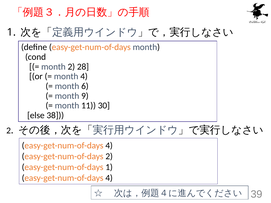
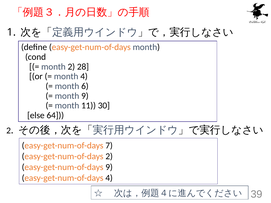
38: 38 -> 64 (55, 116)
4: 4 -> 7 (109, 146)
easy-get-num-of-days 1: 1 -> 9 (109, 167)
